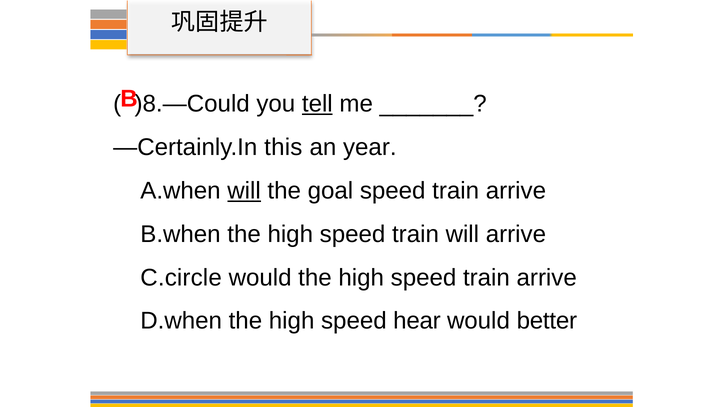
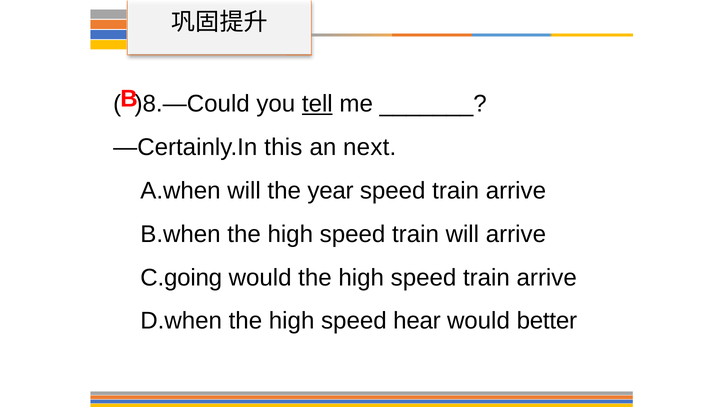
year: year -> next (370, 147)
will underline: present -> none (244, 191)
goal: goal -> year (331, 191)
C.circle: C.circle -> C.going (181, 277)
